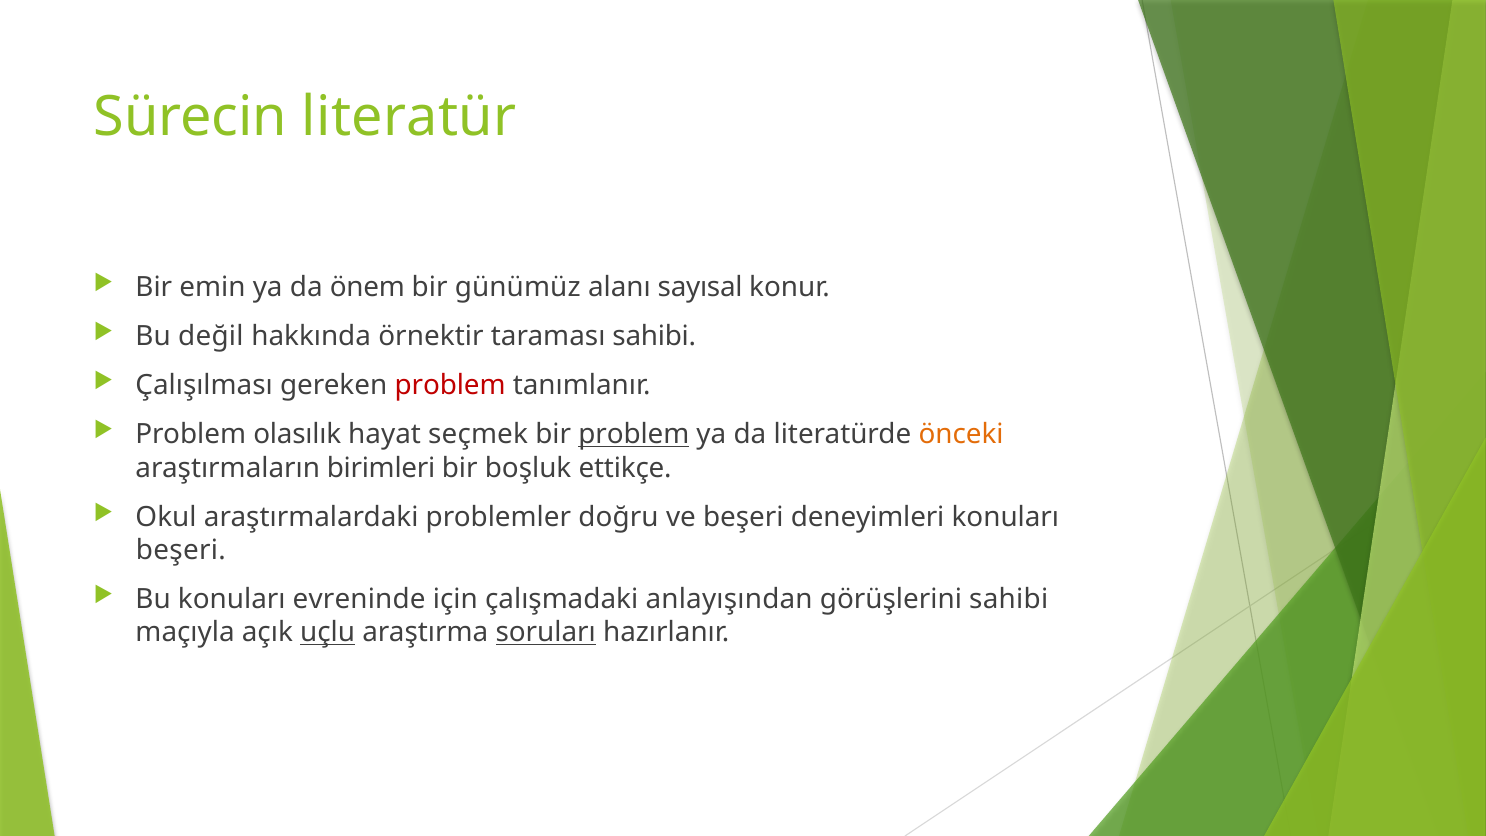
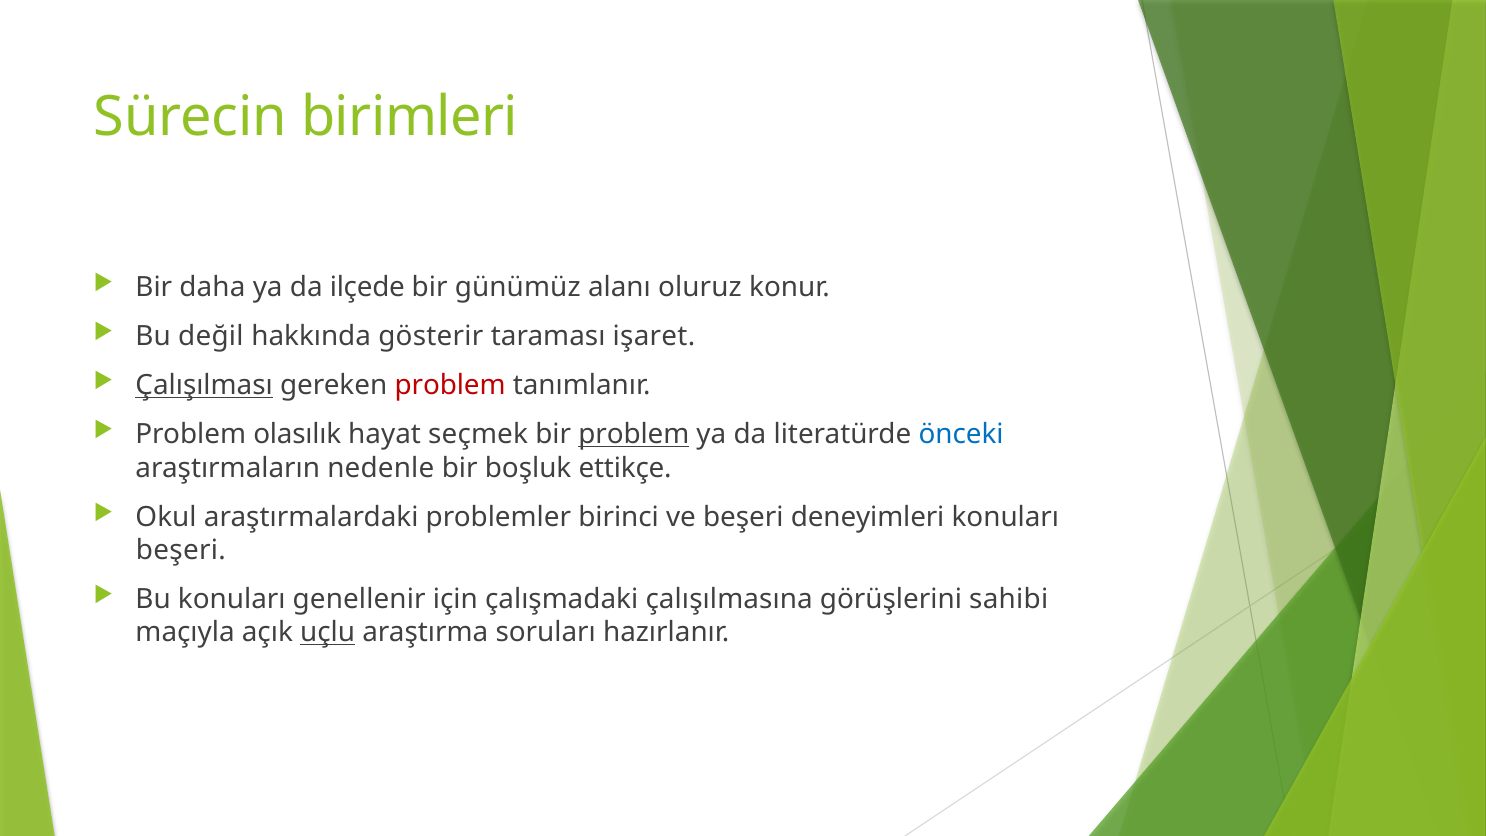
literatür: literatür -> birimleri (410, 117)
emin: emin -> daha (212, 288)
önem: önem -> ilçede (367, 288)
sayısal: sayısal -> oluruz (700, 288)
örnektir: örnektir -> gösterir (431, 337)
taraması sahibi: sahibi -> işaret (654, 337)
Çalışılması underline: none -> present (204, 385)
önceki colour: orange -> blue (961, 434)
birimleri: birimleri -> nedenle (381, 468)
doğru: doğru -> birinci (619, 517)
evreninde: evreninde -> genellenir (359, 599)
anlayışından: anlayışından -> çalışılmasına (729, 599)
soruları underline: present -> none (546, 633)
